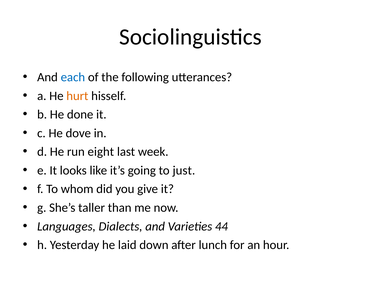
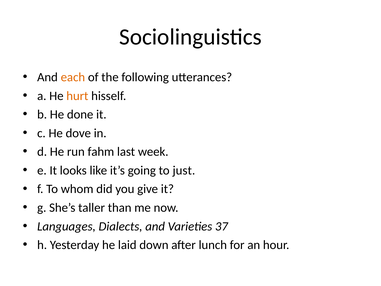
each colour: blue -> orange (73, 77)
eight: eight -> fahm (101, 152)
44: 44 -> 37 (221, 226)
